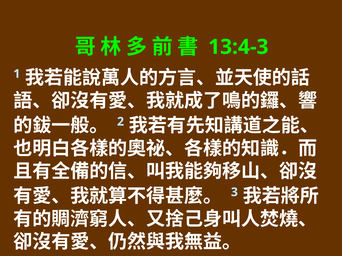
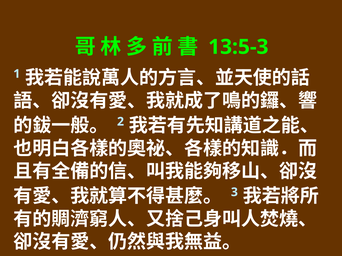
13:4-3: 13:4-3 -> 13:5-3 (238, 47)
